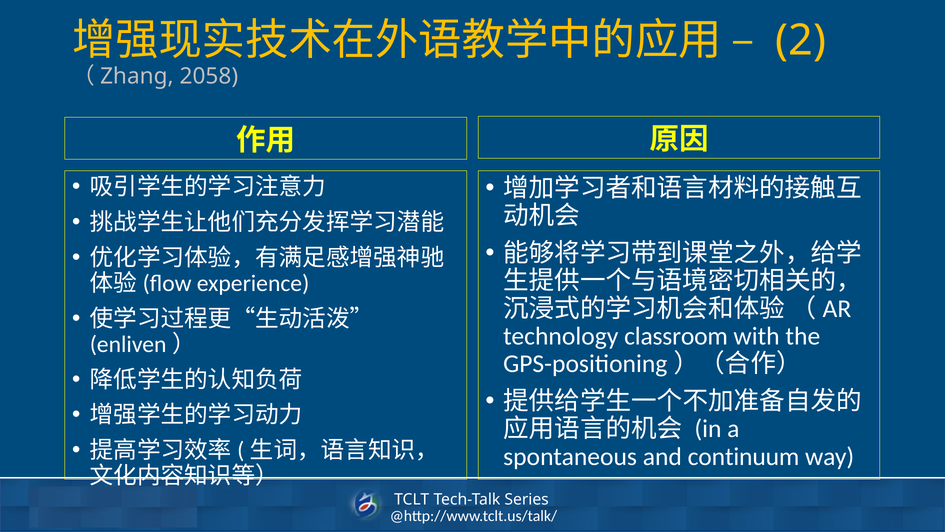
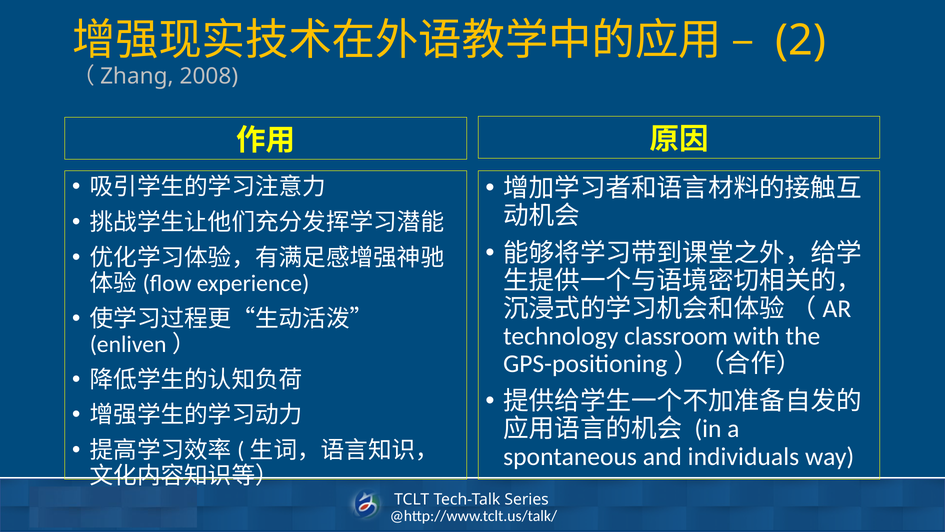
2058: 2058 -> 2008 (209, 76)
continuum: continuum -> individuals (743, 456)
